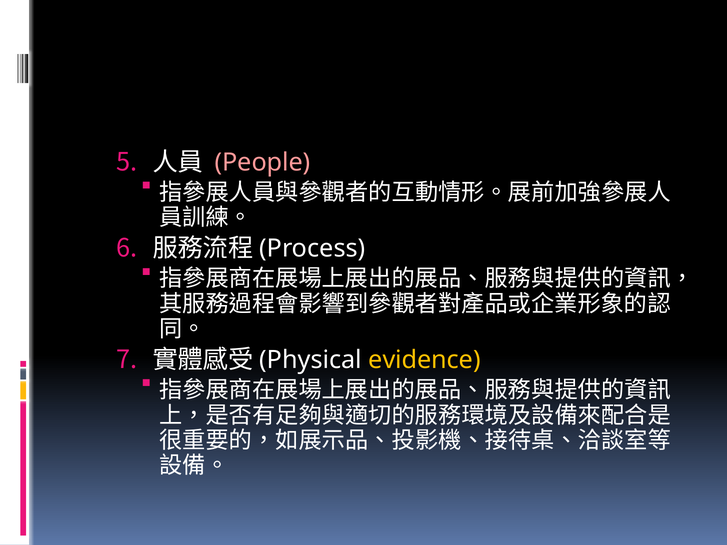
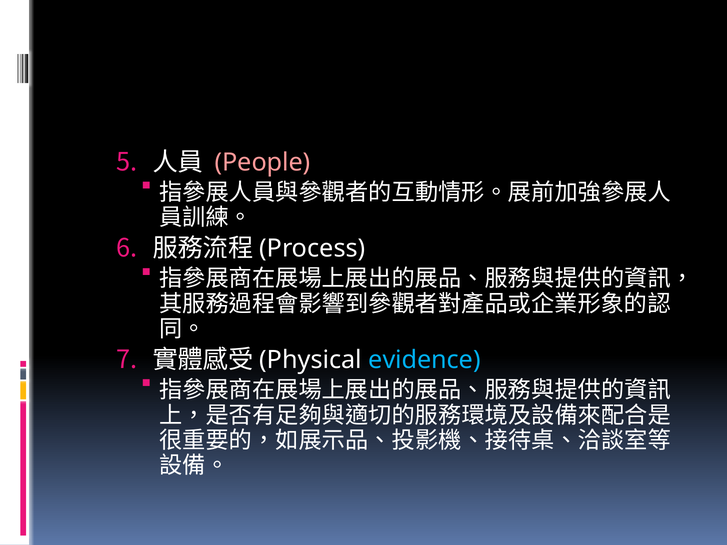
evidence colour: yellow -> light blue (425, 360)
